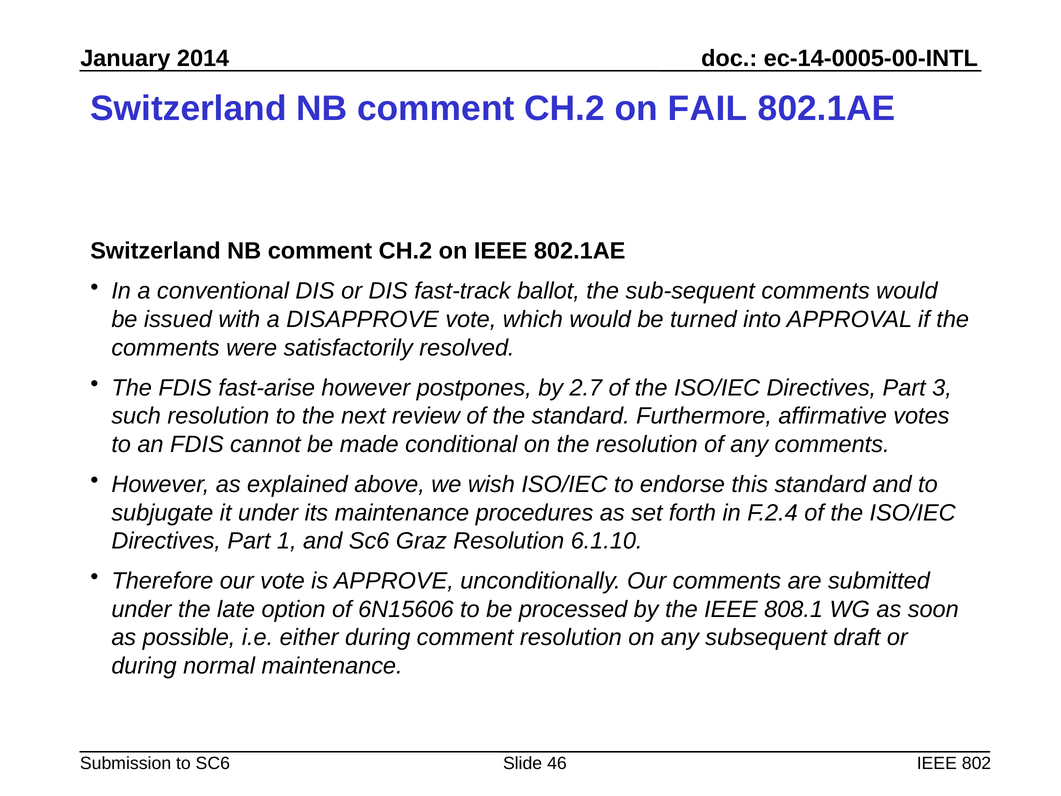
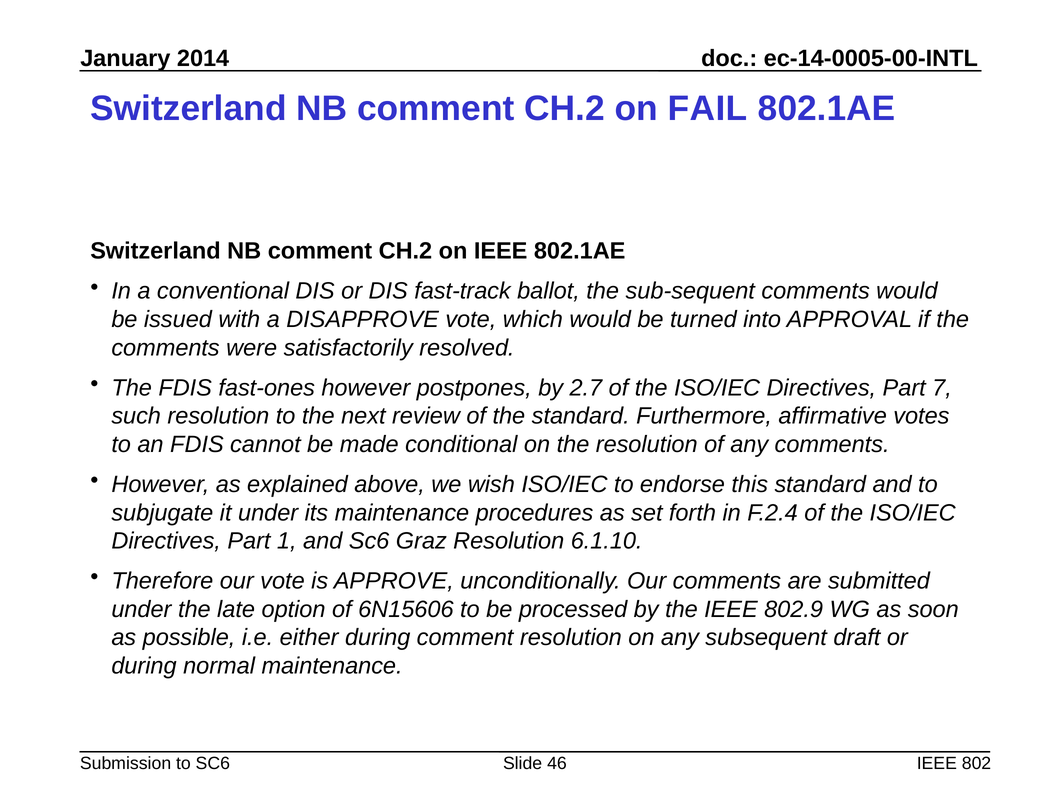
fast-arise: fast-arise -> fast-ones (267, 388)
3: 3 -> 7 (942, 388)
808.1: 808.1 -> 802.9 (794, 609)
